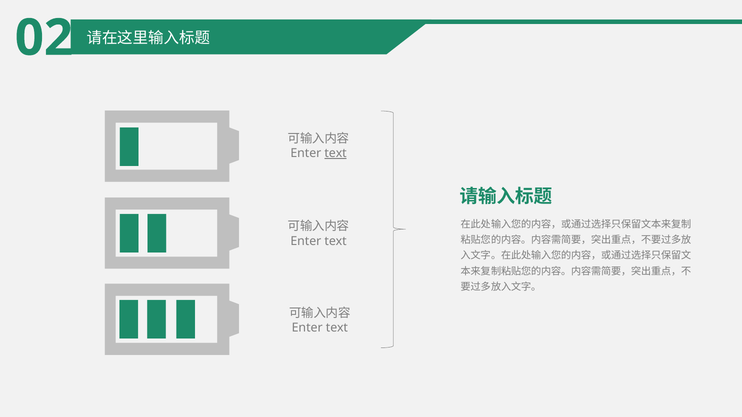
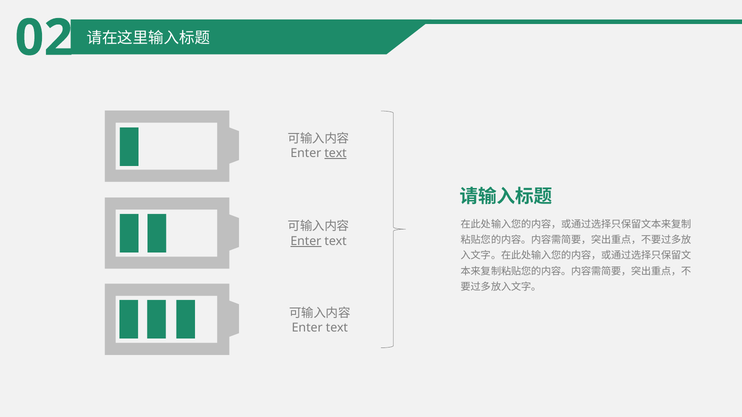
Enter underline: none -> present (306, 241)
